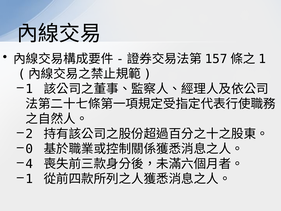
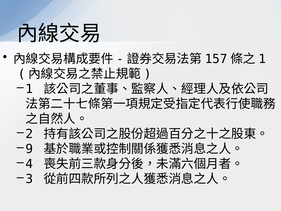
0: 0 -> 9 (29, 149)
1: 1 -> 3 (29, 179)
